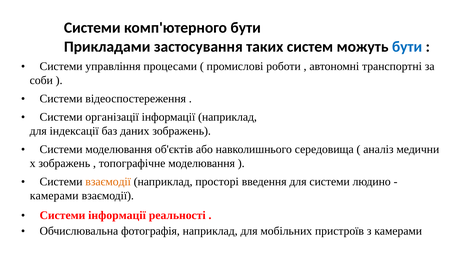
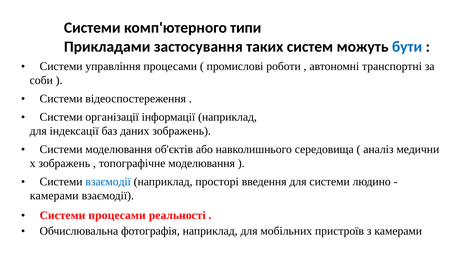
комп'ютерного бути: бути -> типи (246, 28)
взаємодії colour: orange -> blue (108, 182)
Системи інформації: інформації -> процесами (117, 216)
